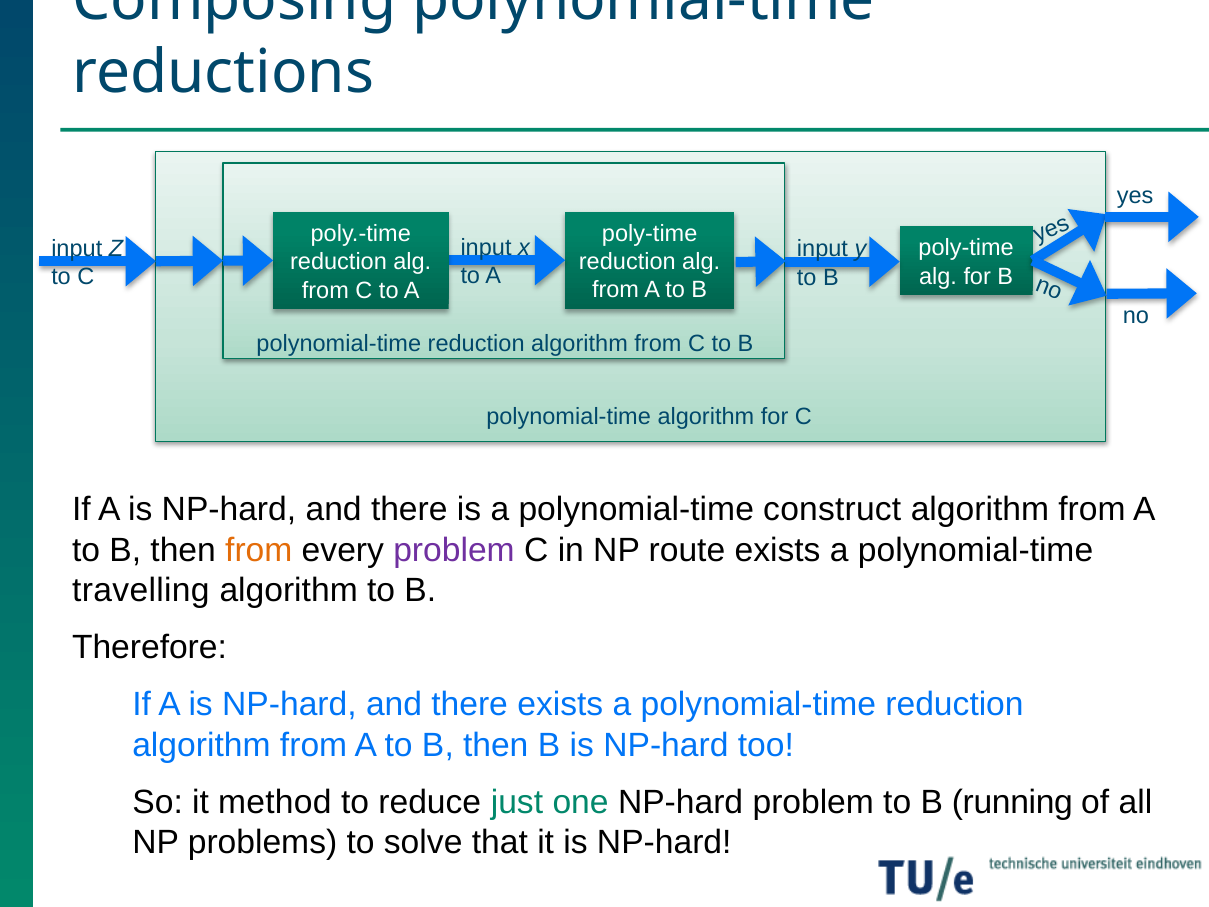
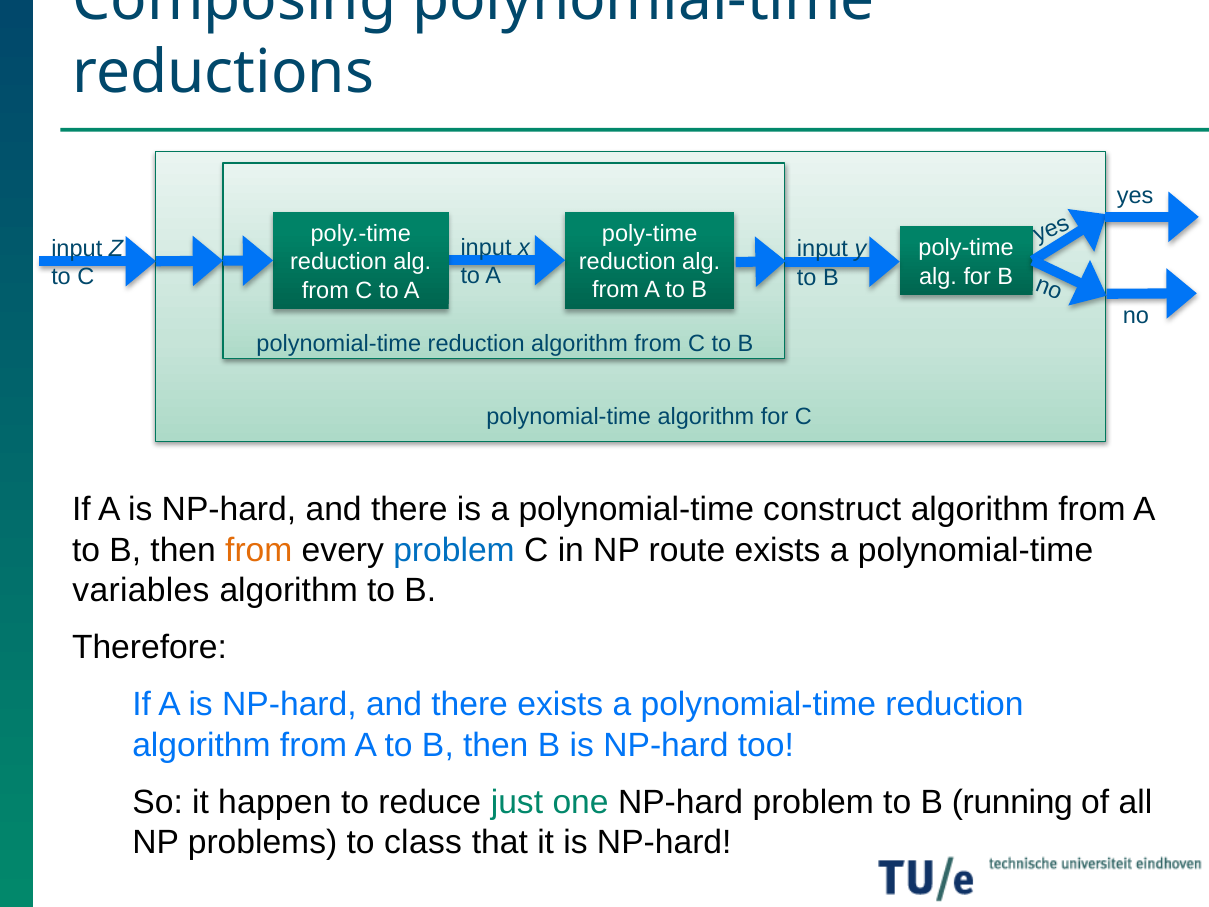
problem colour: purple -> blue (454, 550)
travelling: travelling -> variables (141, 590)
method: method -> happen (275, 802)
solve: solve -> class (423, 842)
